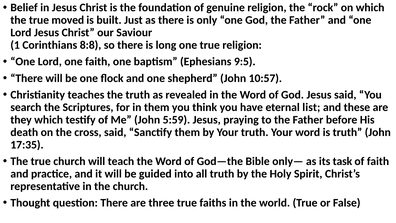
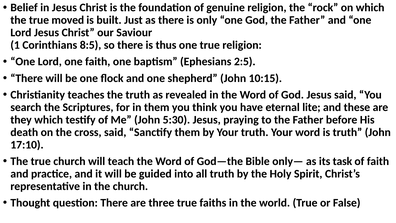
8:8: 8:8 -> 8:5 (91, 45)
long: long -> thus (166, 45)
9:5: 9:5 -> 2:5 (245, 62)
10:57: 10:57 -> 10:15 (265, 78)
list: list -> lite (311, 107)
5:59: 5:59 -> 5:30 (176, 120)
17:35: 17:35 -> 17:10 (27, 145)
